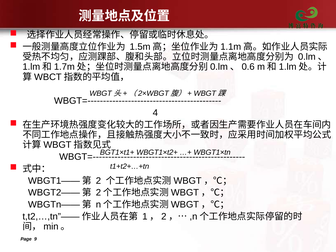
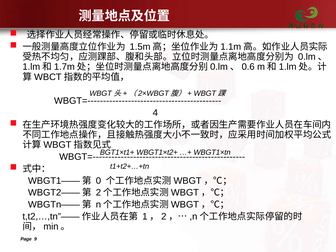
2: 2 -> 0 (98, 181)
